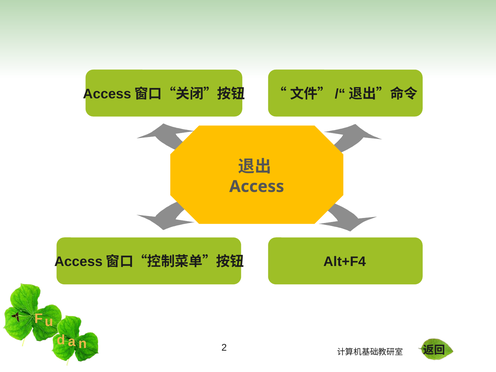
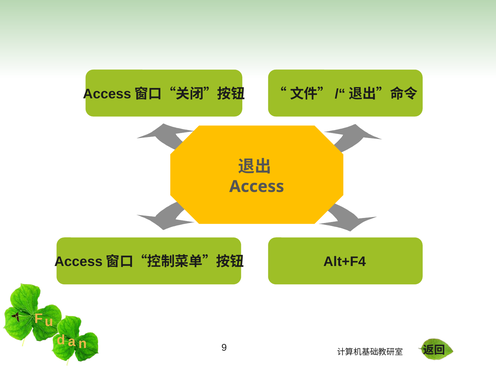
2: 2 -> 9 (224, 348)
